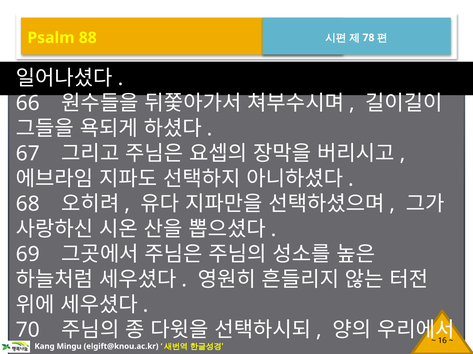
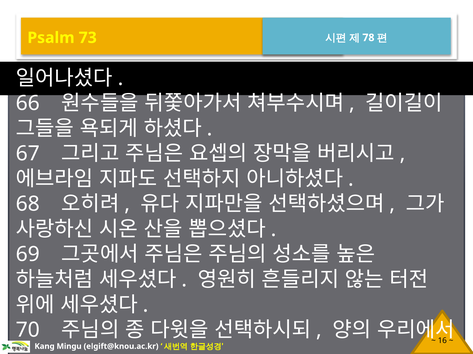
88: 88 -> 73 (88, 38)
